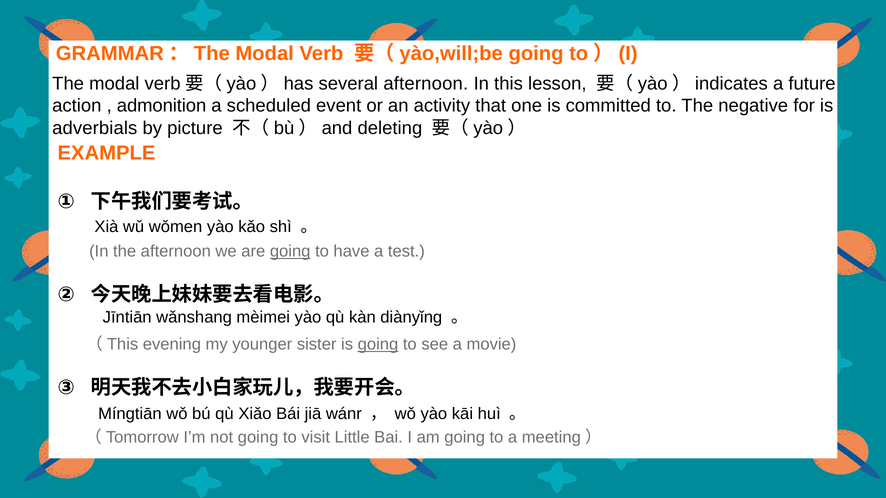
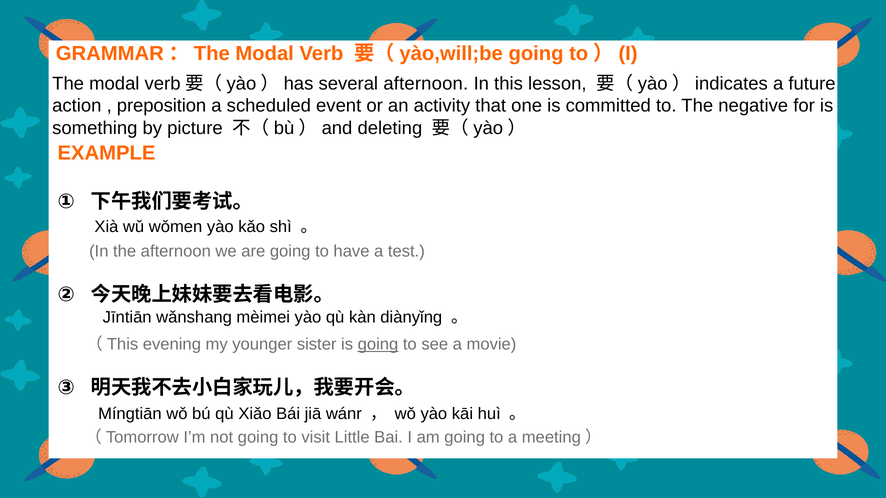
admonition: admonition -> preposition (162, 106)
adverbials: adverbials -> something (95, 128)
going underline: present -> none (290, 252)
